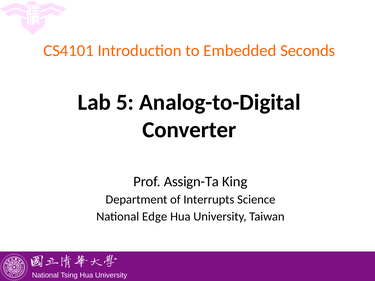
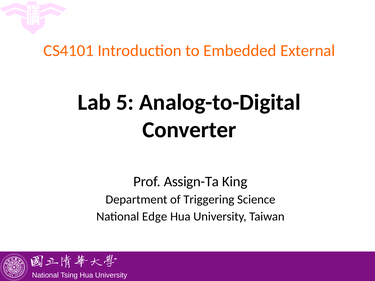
Seconds: Seconds -> External (308, 51)
Interrupts: Interrupts -> Triggering (209, 200)
